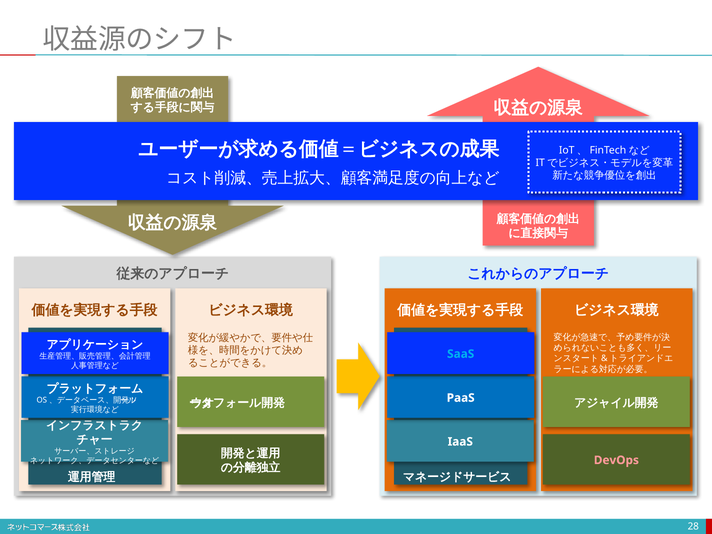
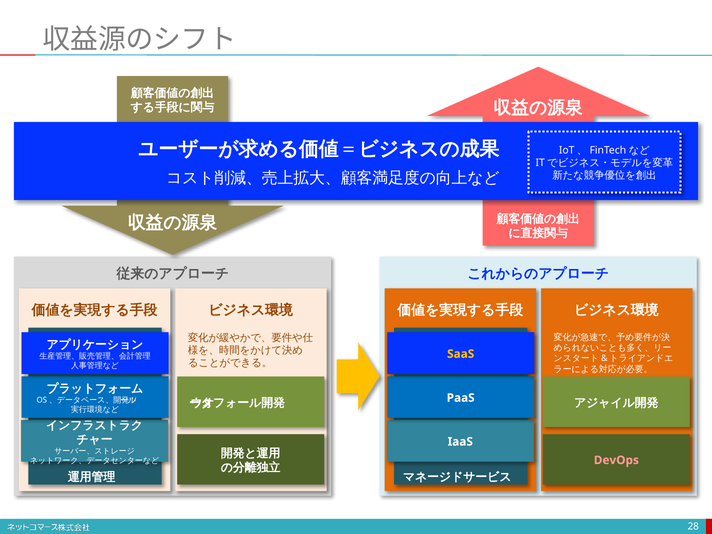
SaaS colour: light blue -> yellow (461, 354)
